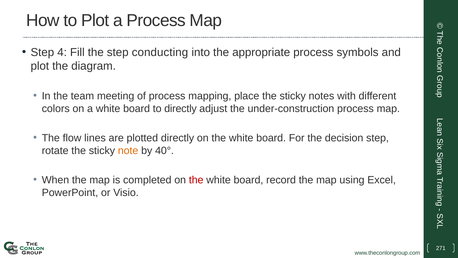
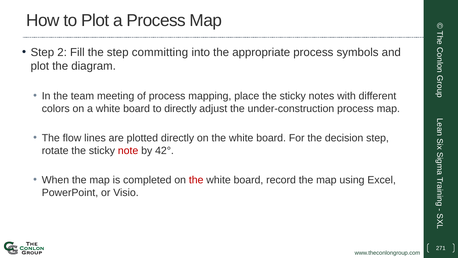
4: 4 -> 2 (62, 52)
conducting: conducting -> committing (160, 52)
note colour: orange -> red (128, 150)
40°: 40° -> 42° (164, 150)
